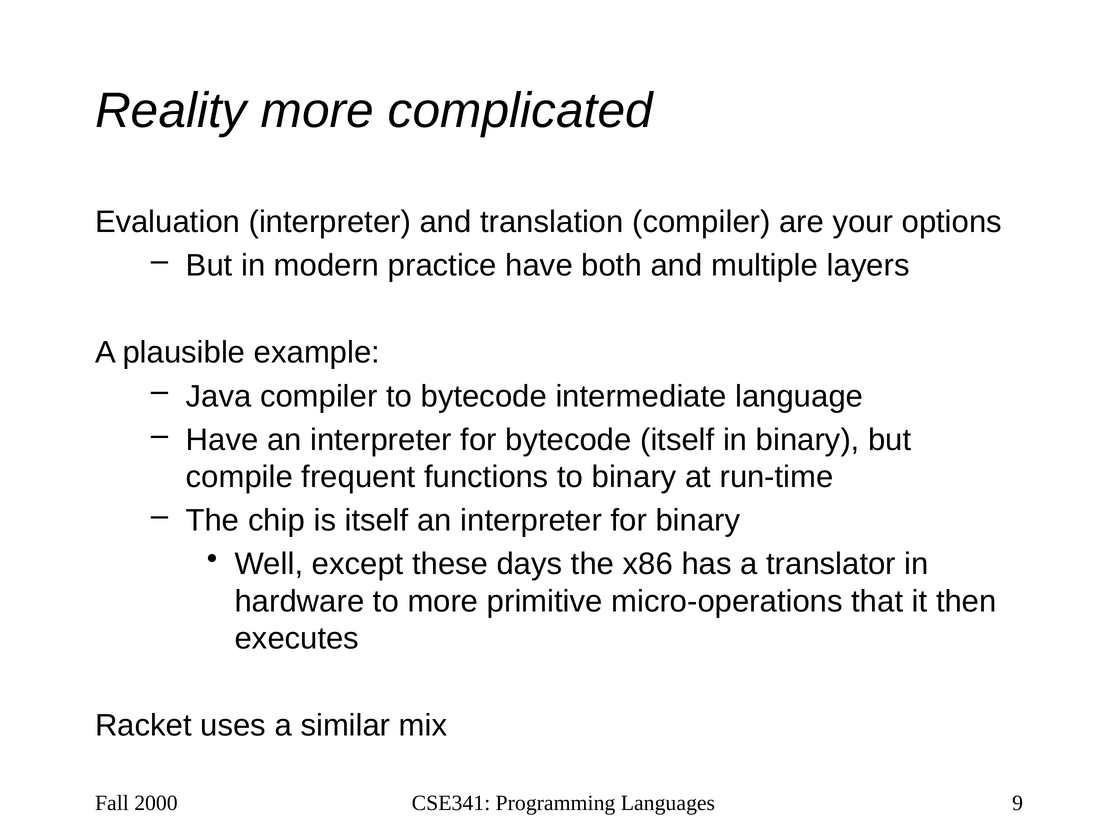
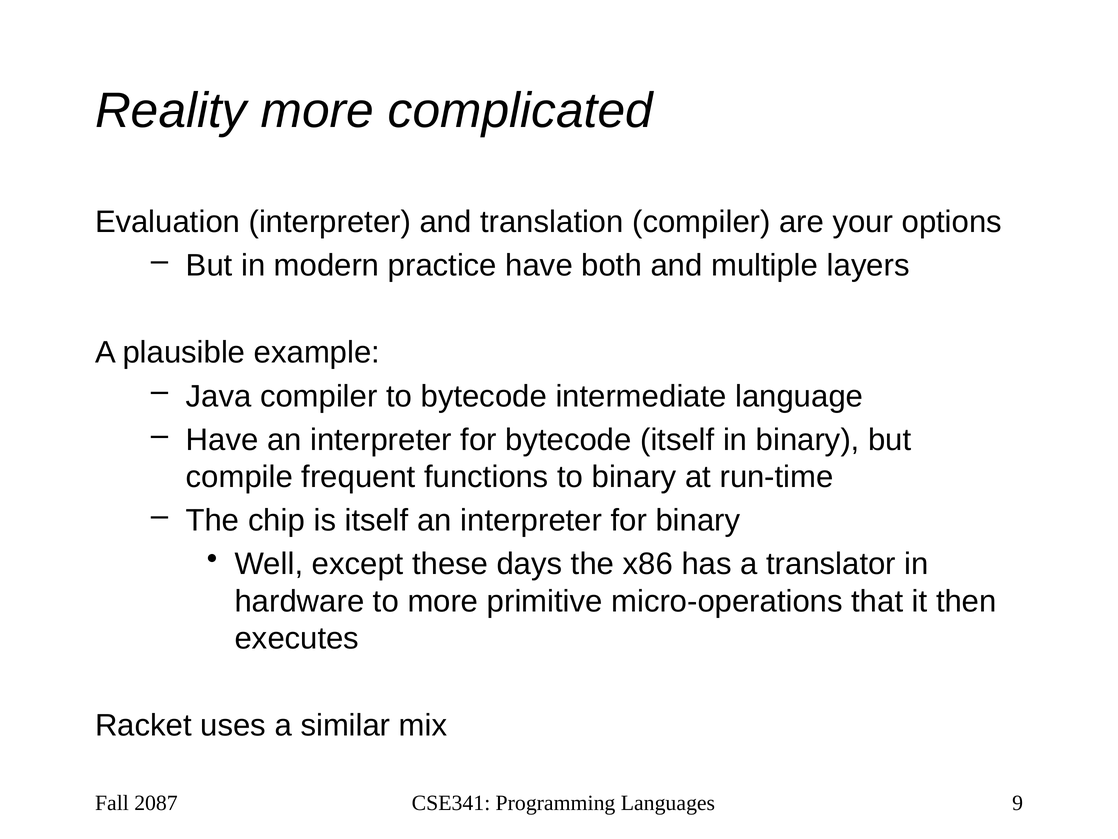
2000: 2000 -> 2087 (156, 803)
